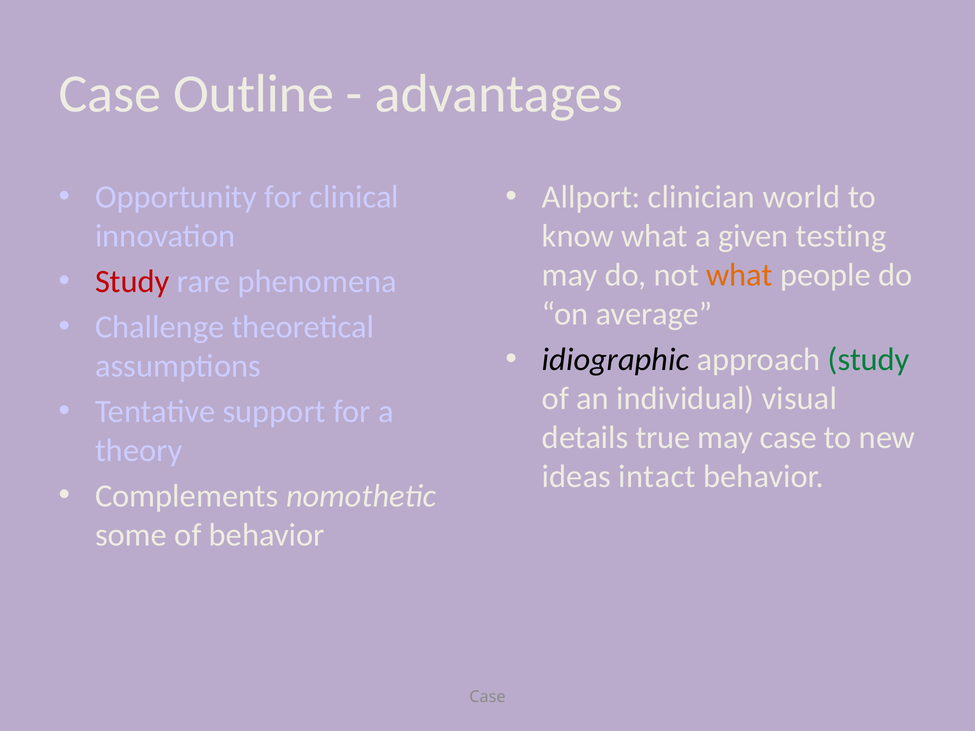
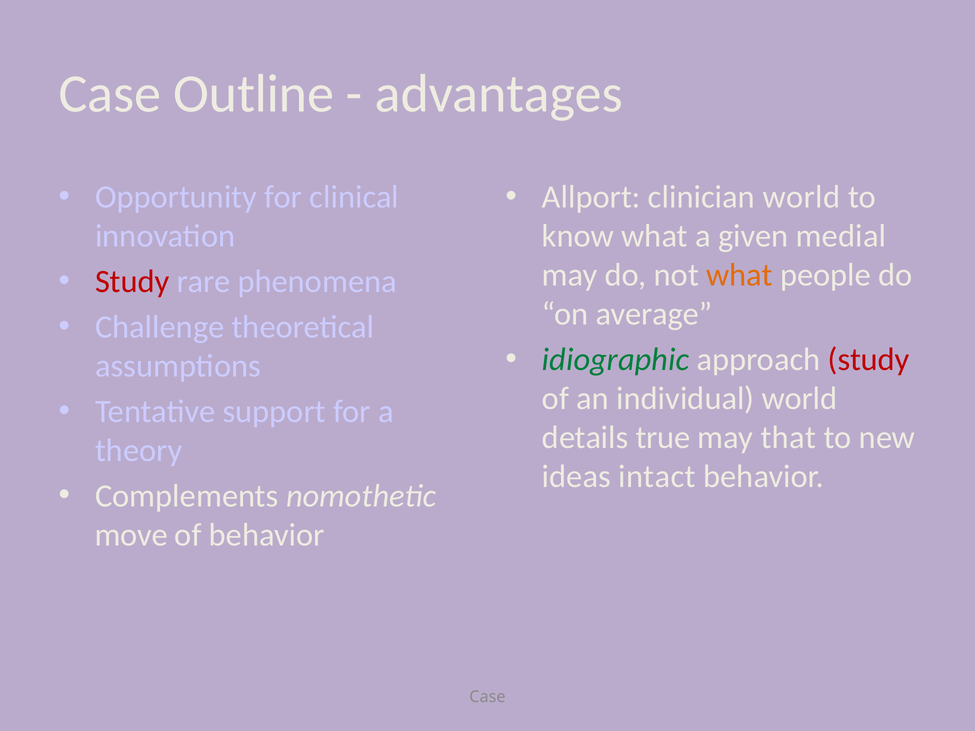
testing: testing -> medial (841, 236)
idiographic colour: black -> green (616, 360)
study colour: green -> red (869, 360)
individual visual: visual -> world (800, 399)
may case: case -> that (788, 438)
some: some -> move (131, 535)
